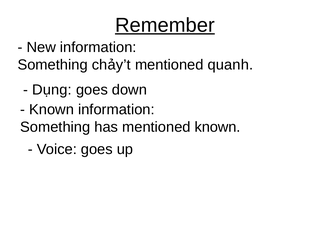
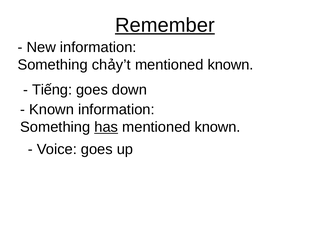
quanh: quanh -> known (230, 65)
Dụng: Dụng -> Tiếng (52, 90)
has underline: none -> present (106, 127)
